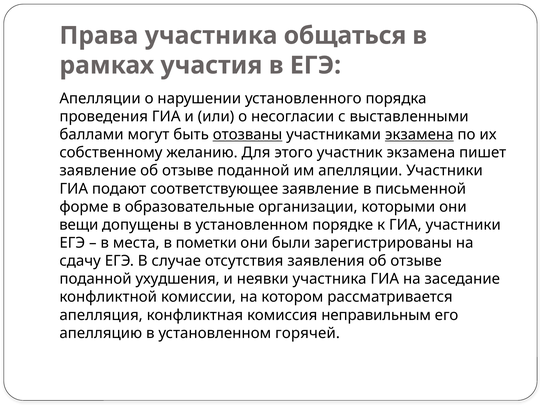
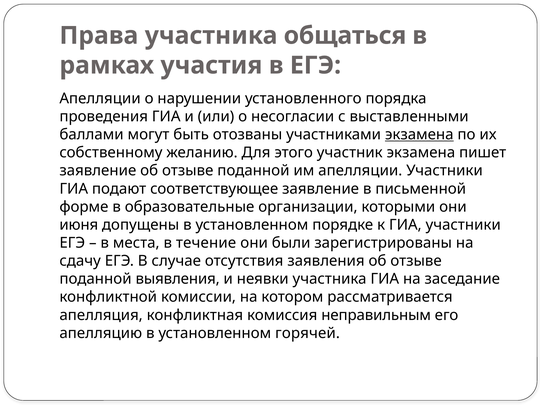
отозваны underline: present -> none (248, 134)
вещи: вещи -> июня (79, 225)
пометки: пометки -> течение (206, 243)
ухудшения: ухудшения -> выявления (178, 279)
